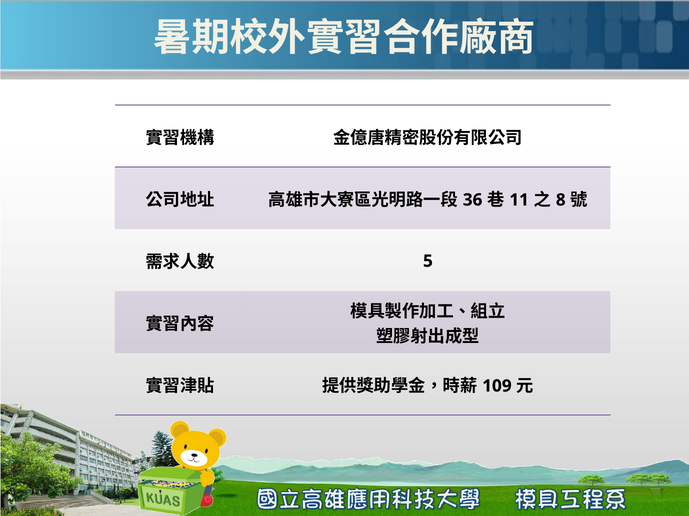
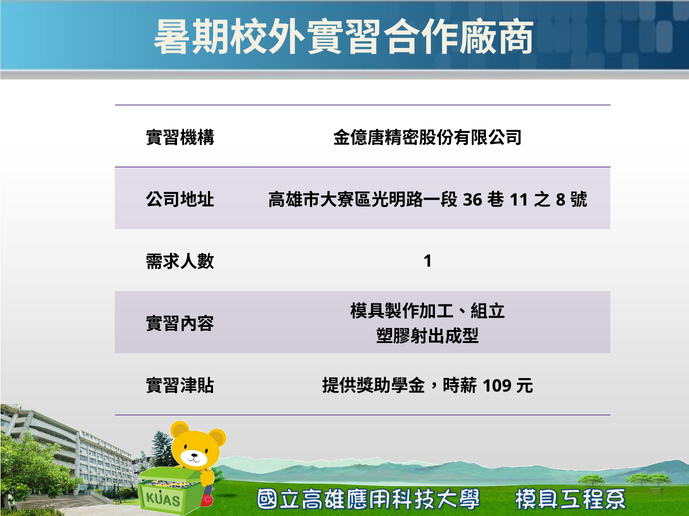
5: 5 -> 1 (428, 261)
